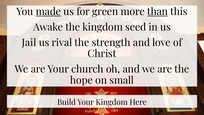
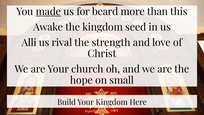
green: green -> beard (105, 12)
than underline: present -> none (158, 12)
Jail: Jail -> Alli (29, 43)
